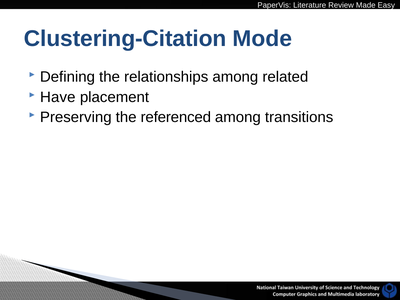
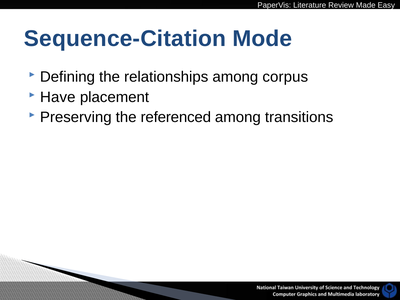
Clustering-Citation: Clustering-Citation -> Sequence-Citation (125, 39)
related: related -> corpus (285, 77)
